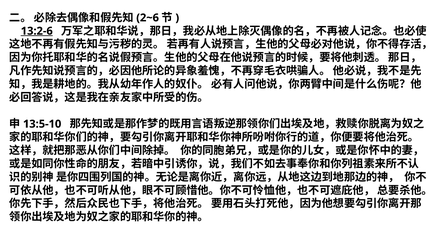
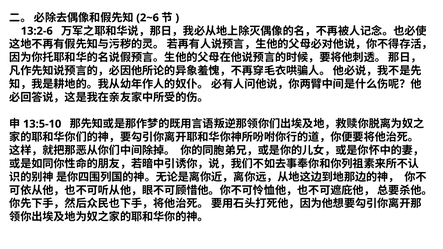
13:2-6 underline: present -> none (37, 31)
